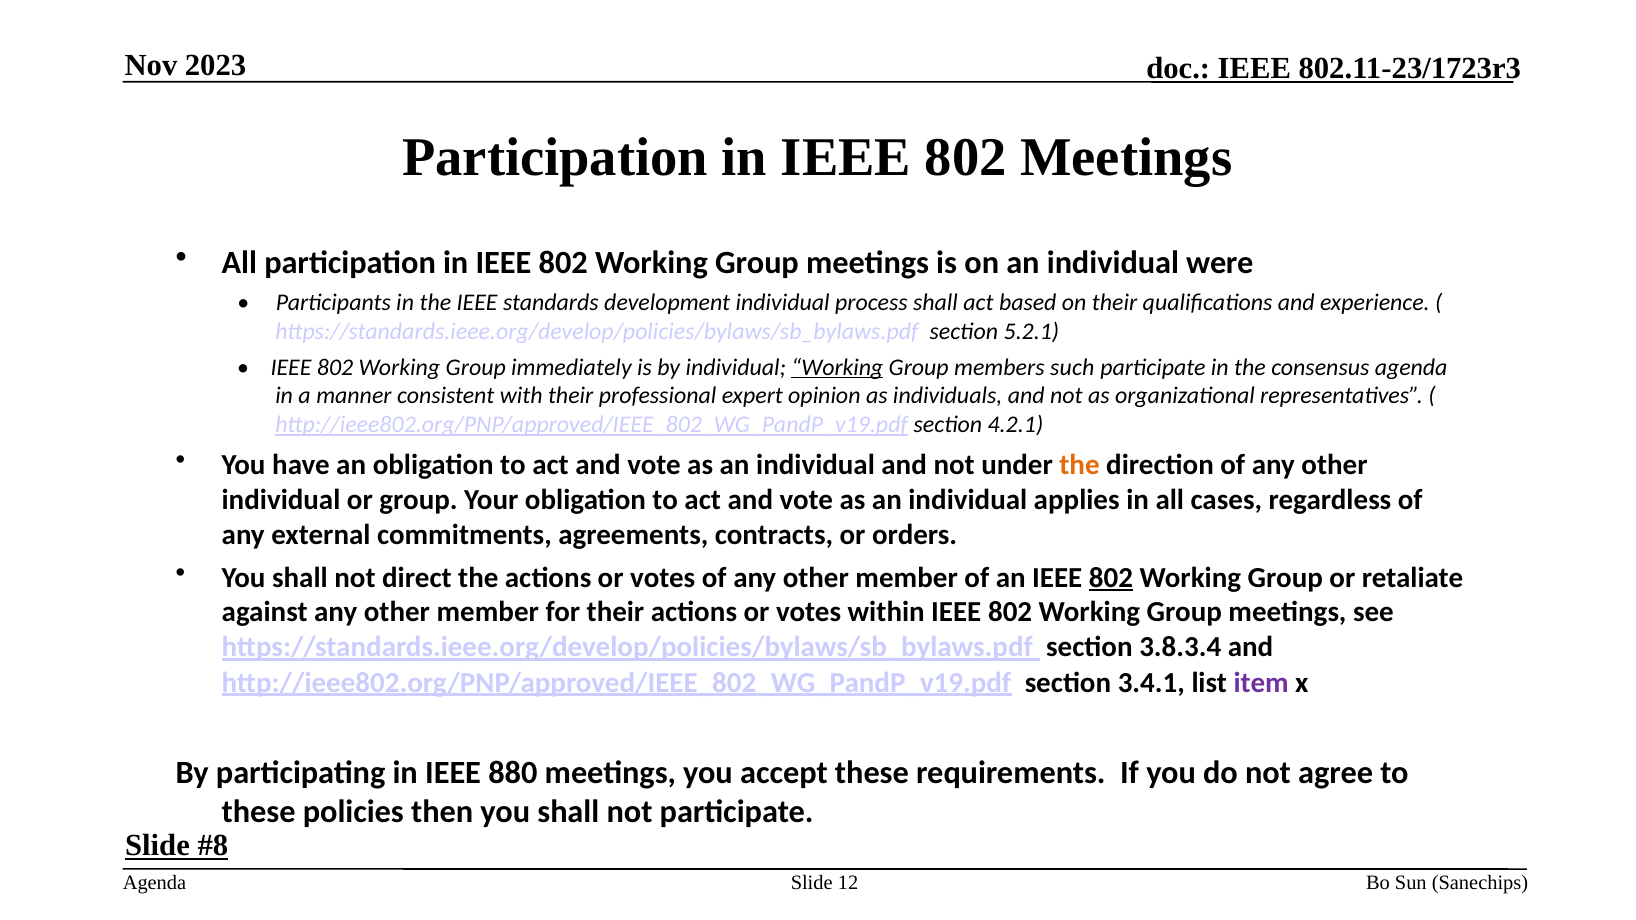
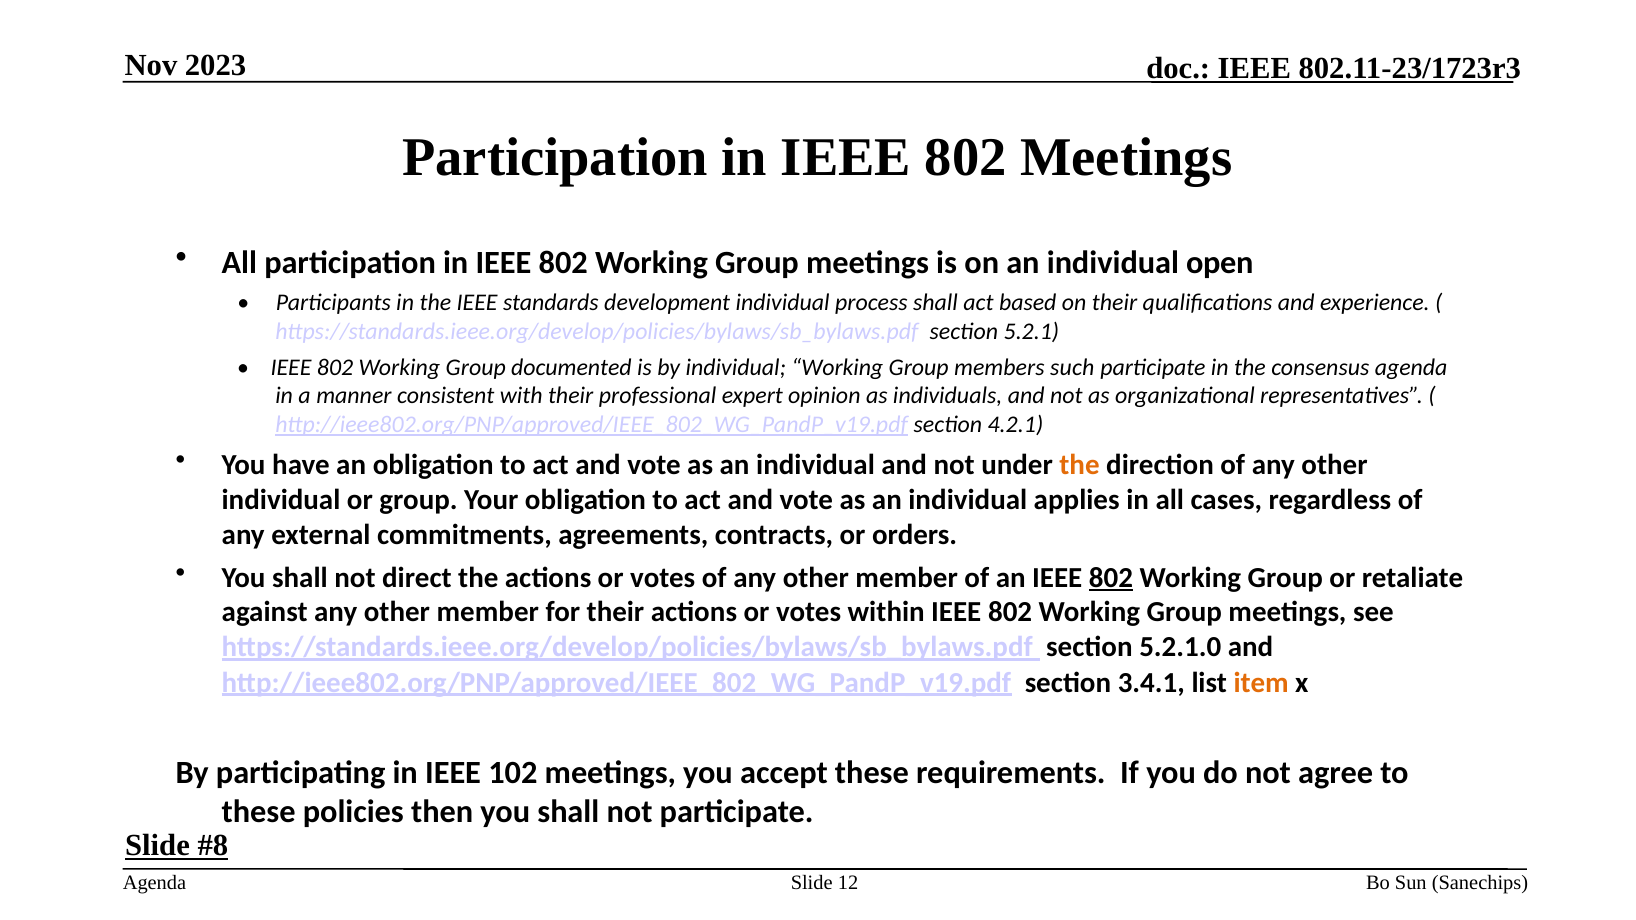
were: were -> open (1220, 263)
immediately: immediately -> documented (571, 367)
Working underline: present -> none (837, 367)
3.8.3.4: 3.8.3.4 -> 5.2.1.0 (1180, 647)
item colour: purple -> orange (1261, 683)
880: 880 -> 102 (513, 773)
